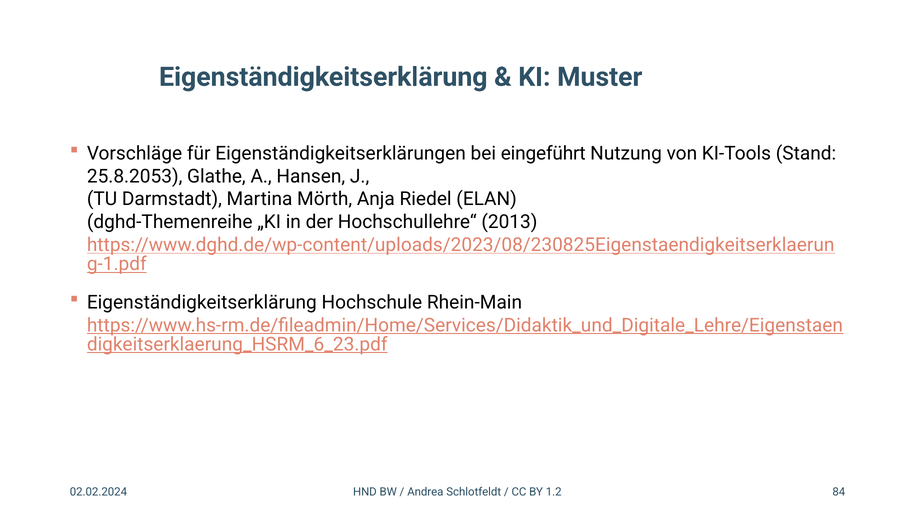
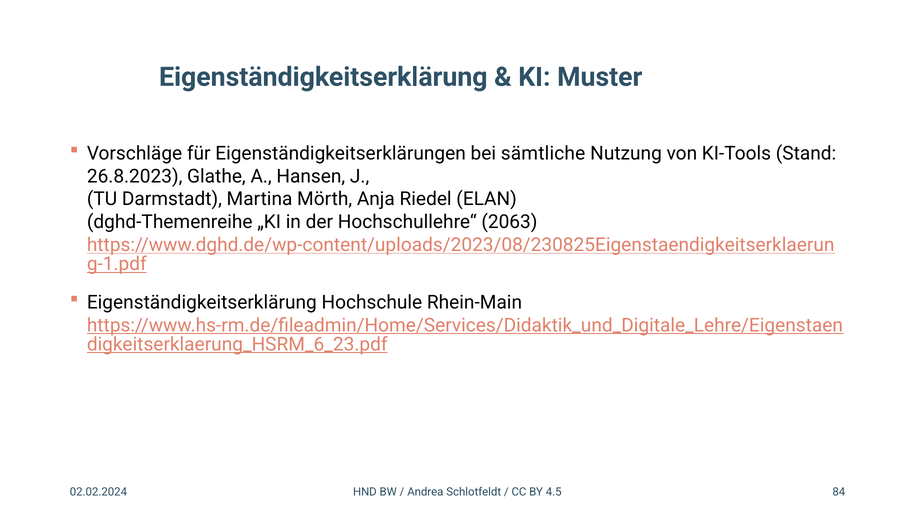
eingeführt: eingeführt -> sämtliche (543, 153)
25.8.2053: 25.8.2053 -> 26.8.2023 (135, 176)
2013: 2013 -> 2063 (509, 222)
1.2: 1.2 -> 4.5 (554, 492)
